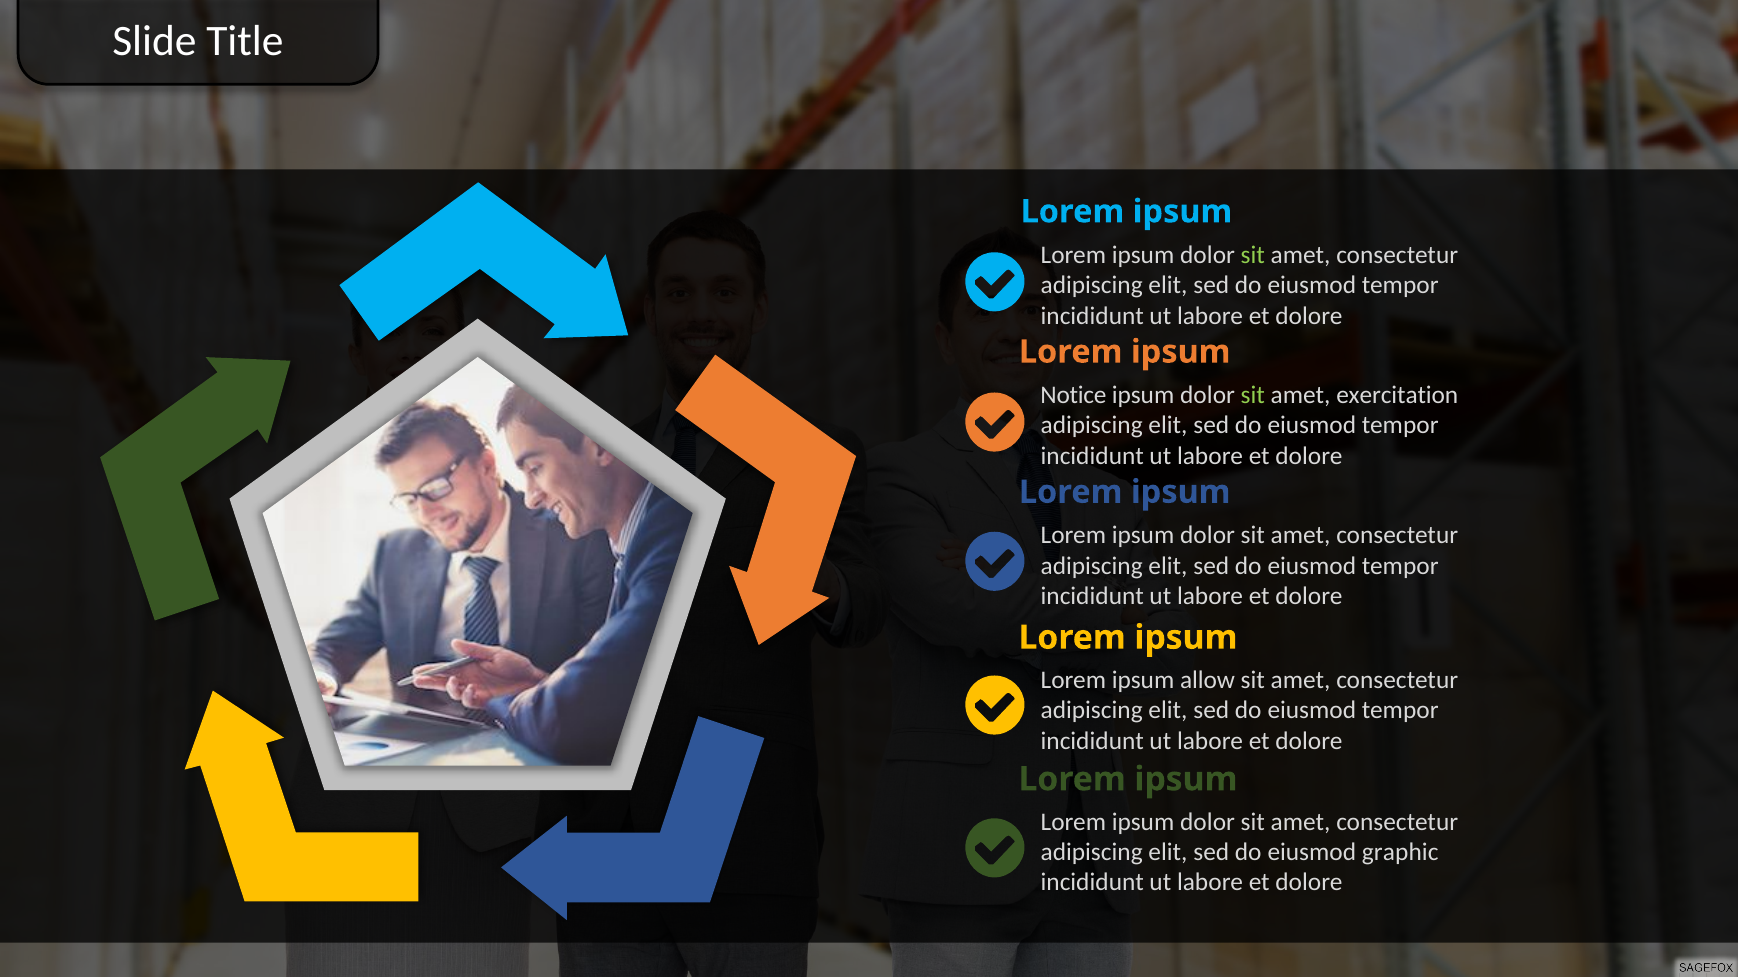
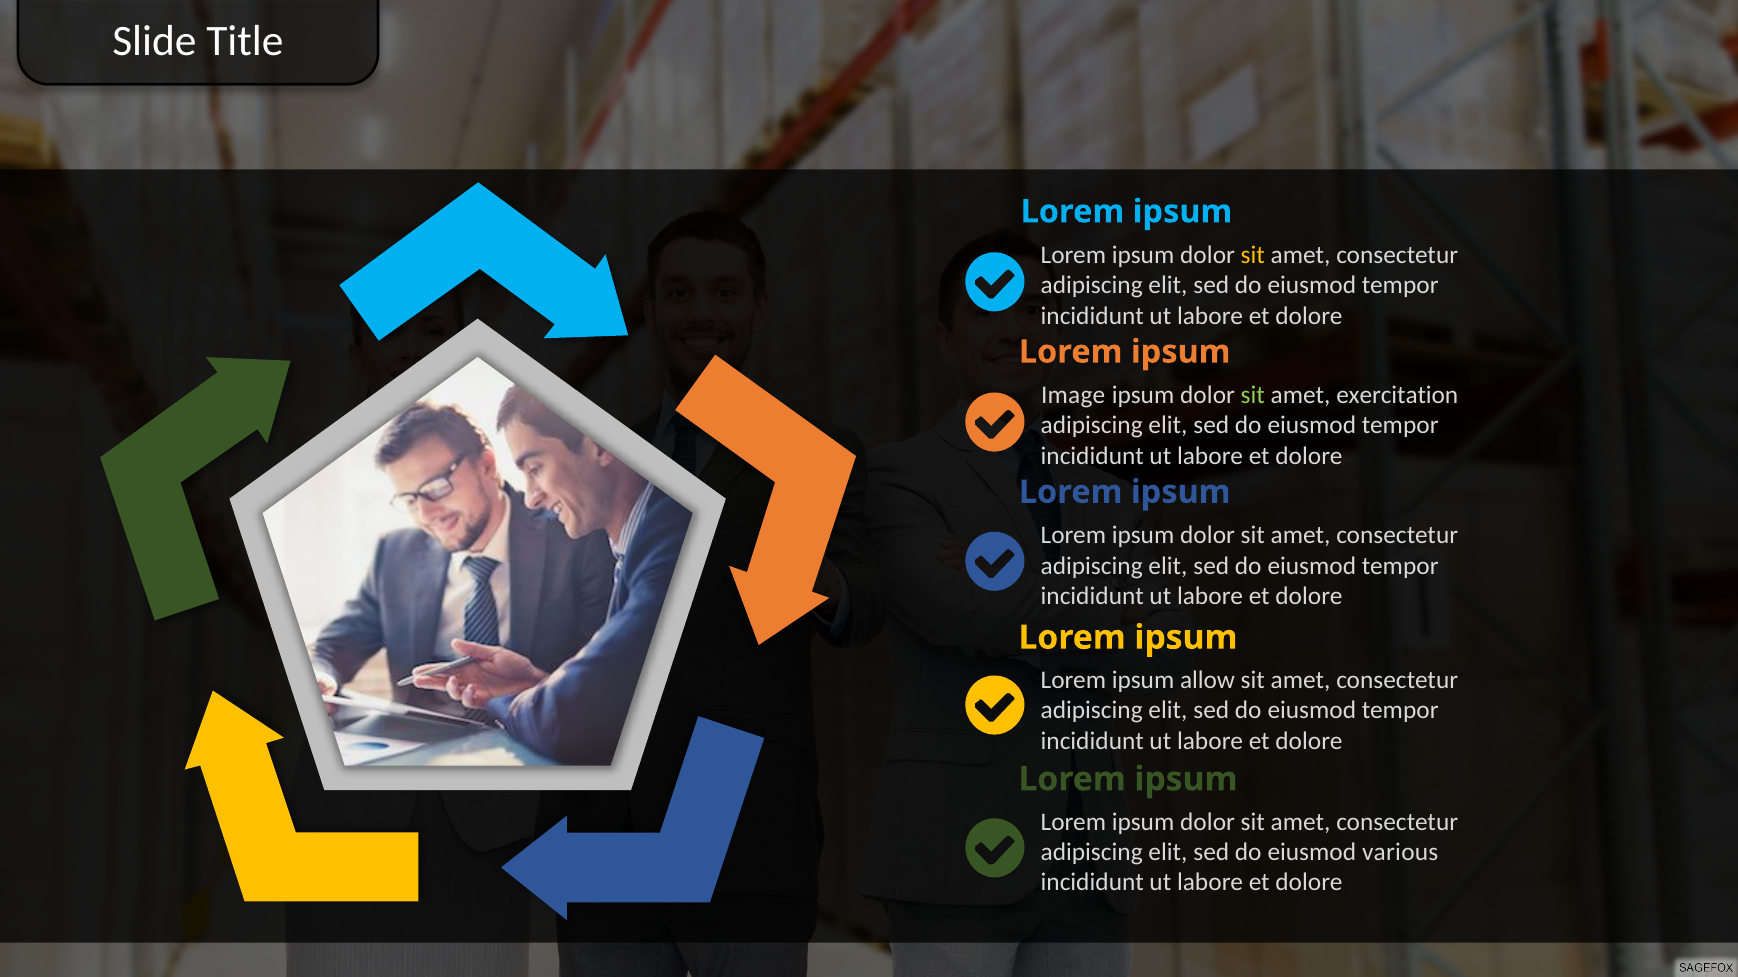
sit colour: light green -> yellow (1253, 255)
Notice: Notice -> Image (1073, 395)
graphic: graphic -> various (1400, 853)
